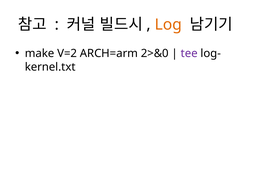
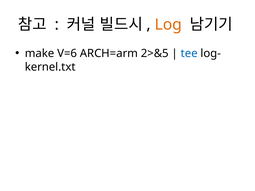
V=2: V=2 -> V=6 (67, 53)
2>&0: 2>&0 -> 2>&5 (155, 53)
tee colour: purple -> blue (189, 53)
